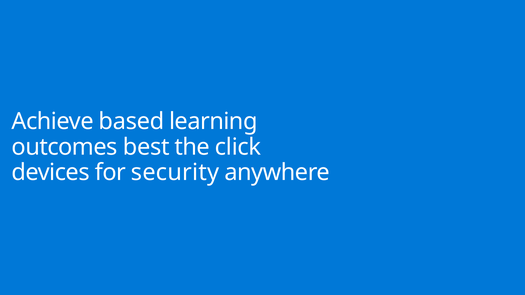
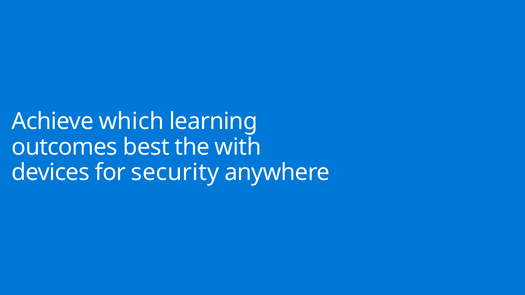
based: based -> which (131, 122)
click: click -> with (238, 147)
